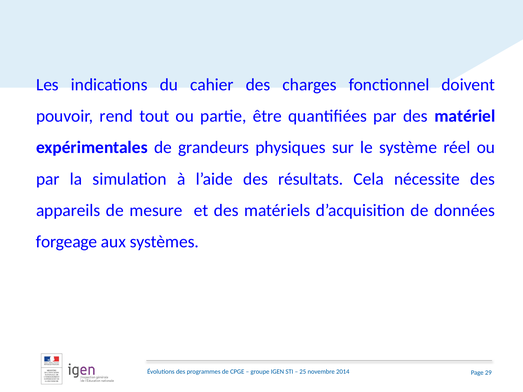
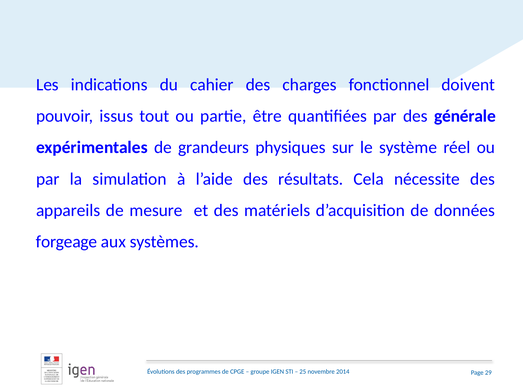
rend: rend -> issus (116, 116)
matériel: matériel -> générale (465, 116)
